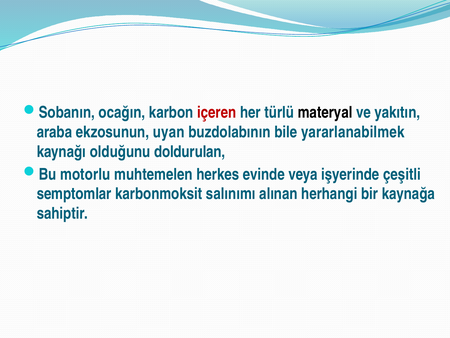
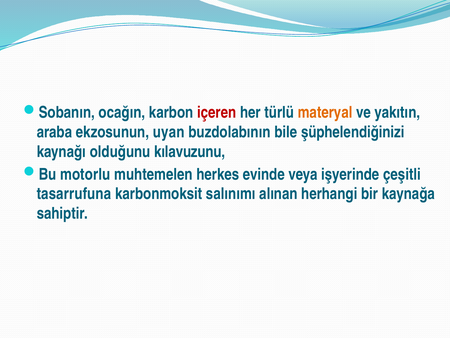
materyal colour: black -> orange (325, 112)
yararlanabilmek: yararlanabilmek -> şüphelendiğinizi (353, 132)
doldurulan: doldurulan -> kılavuzunu (190, 151)
semptomlar: semptomlar -> tasarrufuna (74, 194)
